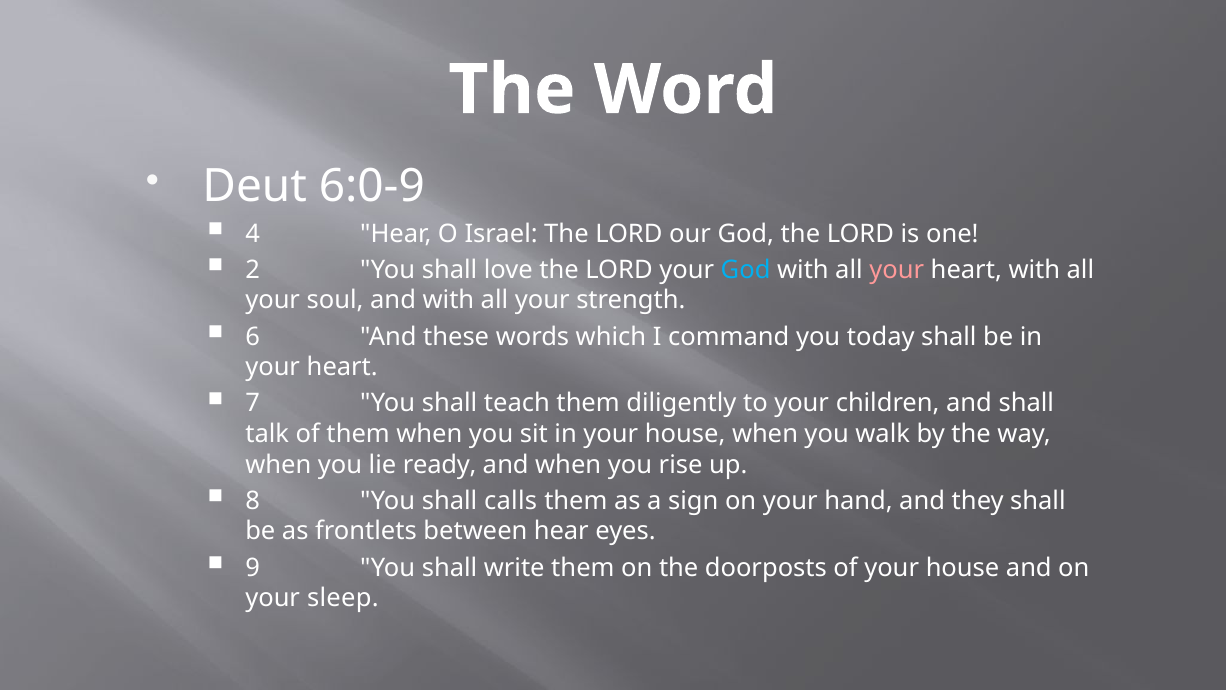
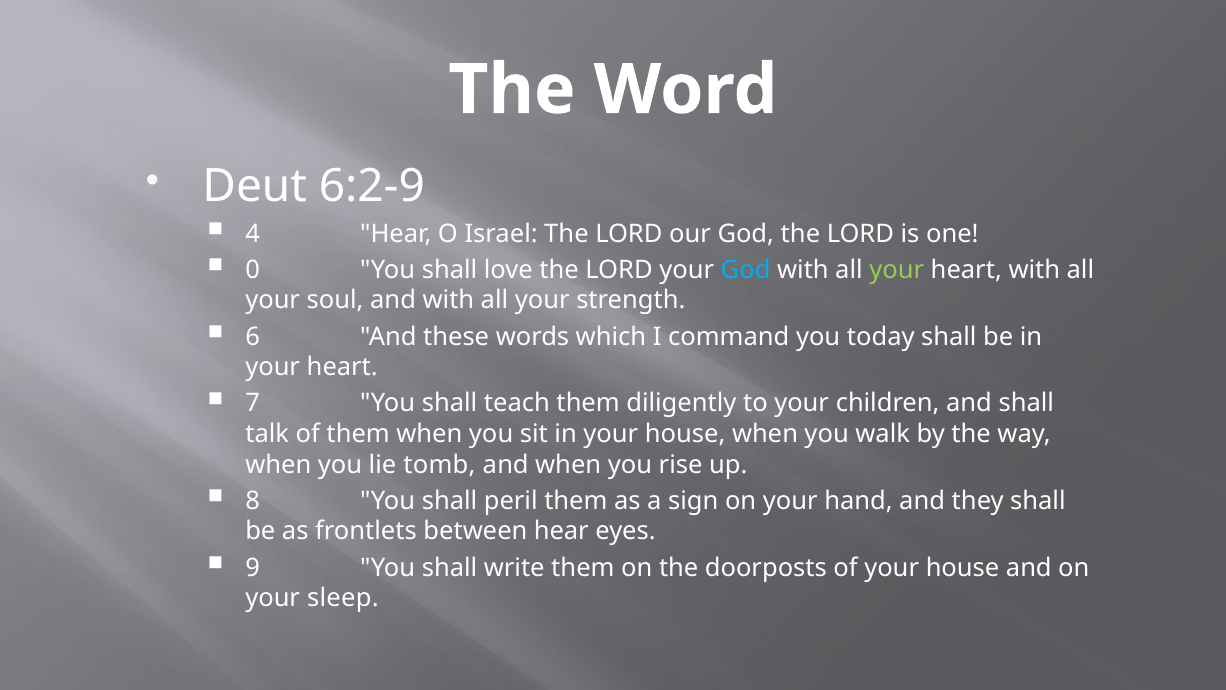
6:0-9: 6:0-9 -> 6:2-9 (372, 187)
2: 2 -> 0 (253, 270)
your colour: pink -> light green (897, 270)
ready: ready -> tomb (439, 465)
calls: calls -> peril (511, 501)
